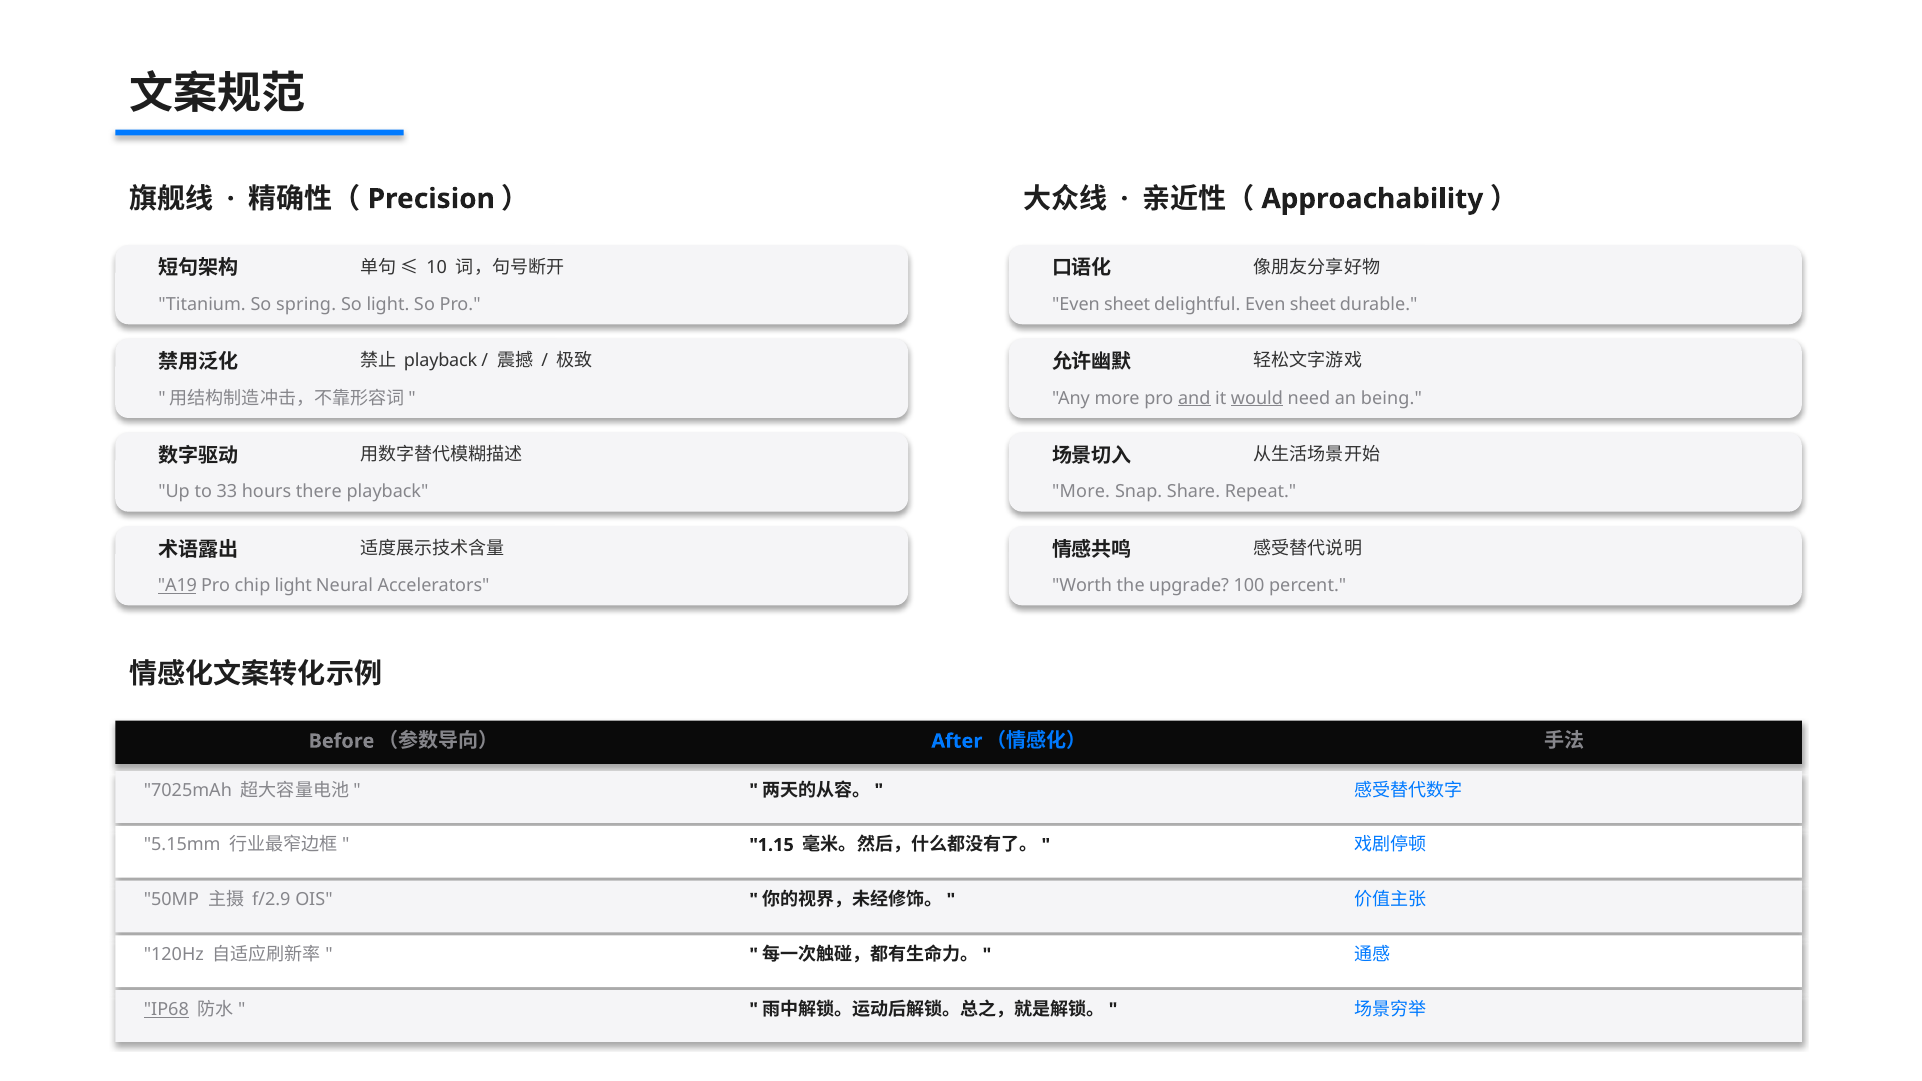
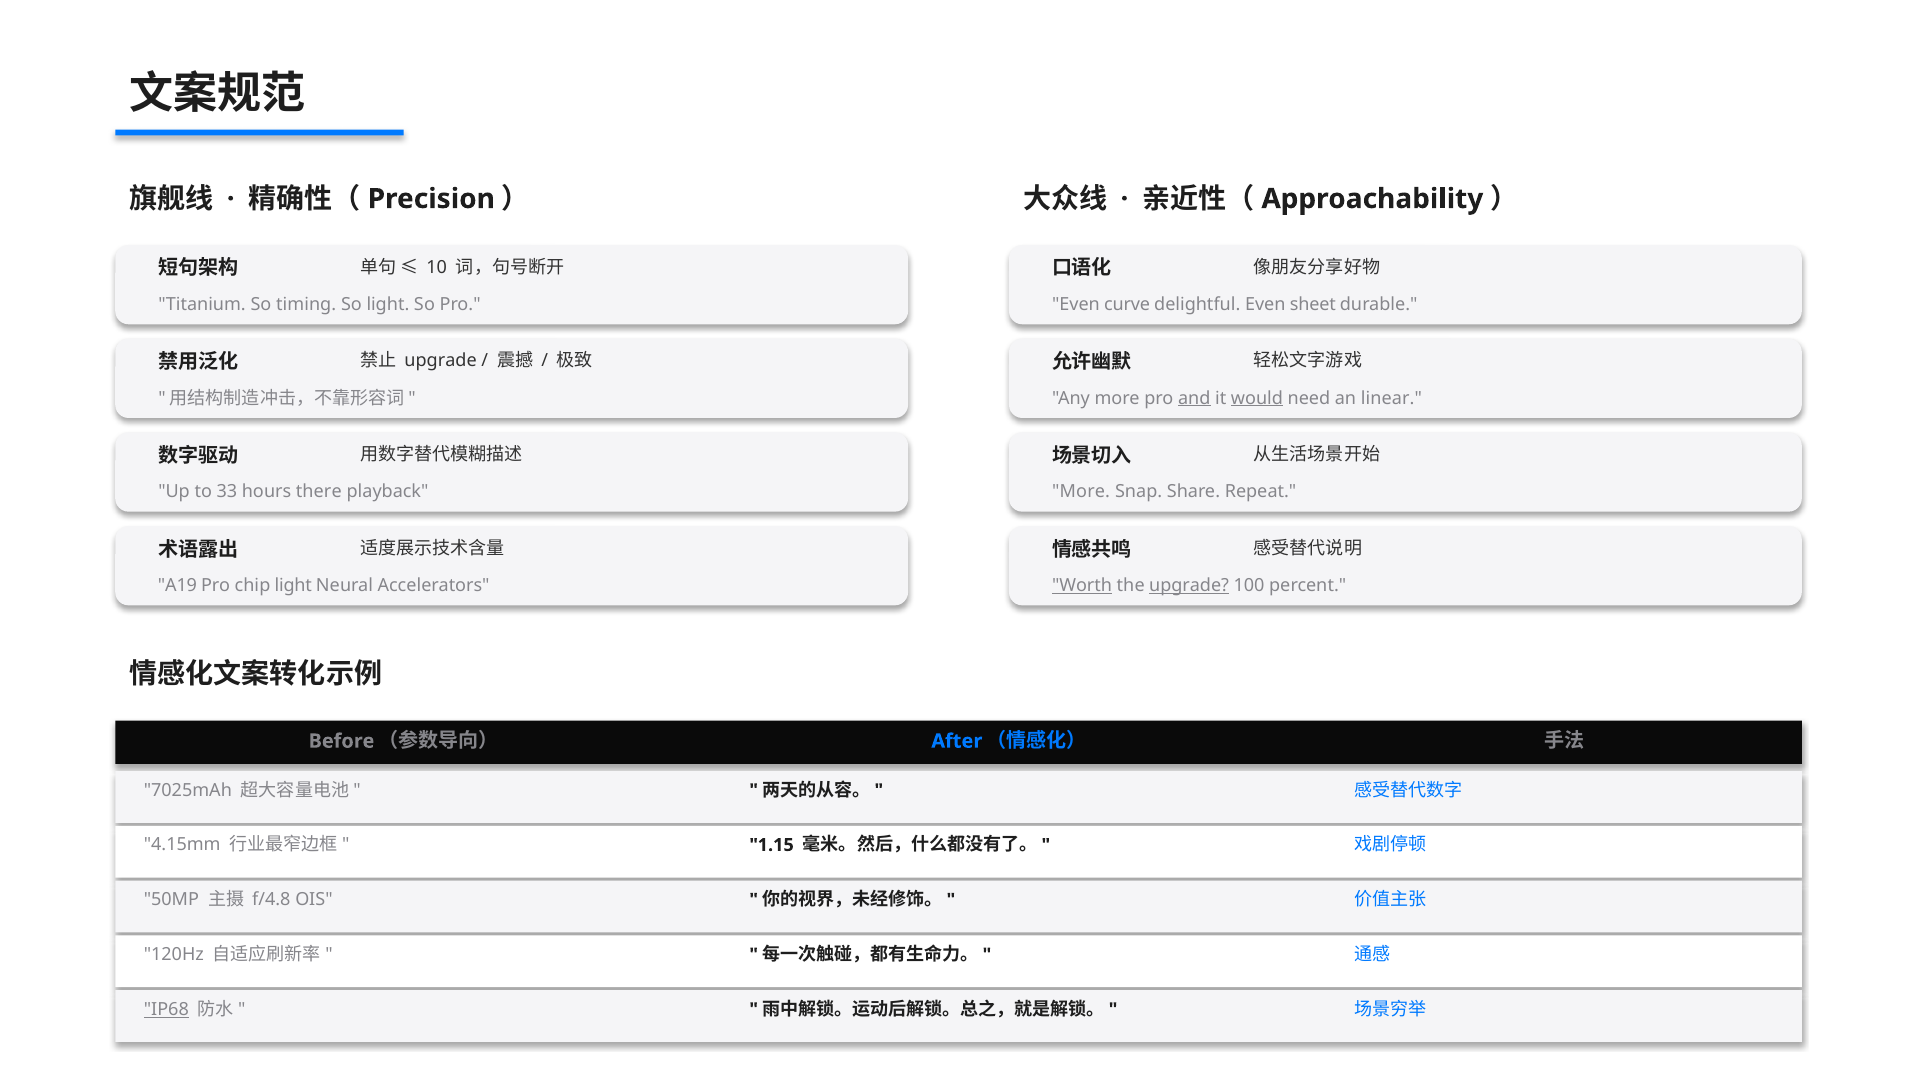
spring: spring -> timing (306, 305)
sheet: sheet -> curve (1127, 305)
playback: playback -> upgrade (441, 361)
being: being -> linear (1391, 398)
A19 underline: present -> none (177, 586)
Worth underline: none -> present (1082, 586)
upgrade underline: none -> present (1189, 586)
5.15mm: 5.15mm -> 4.15mm (182, 845)
f/2.9: f/2.9 -> f/4.8 (271, 900)
